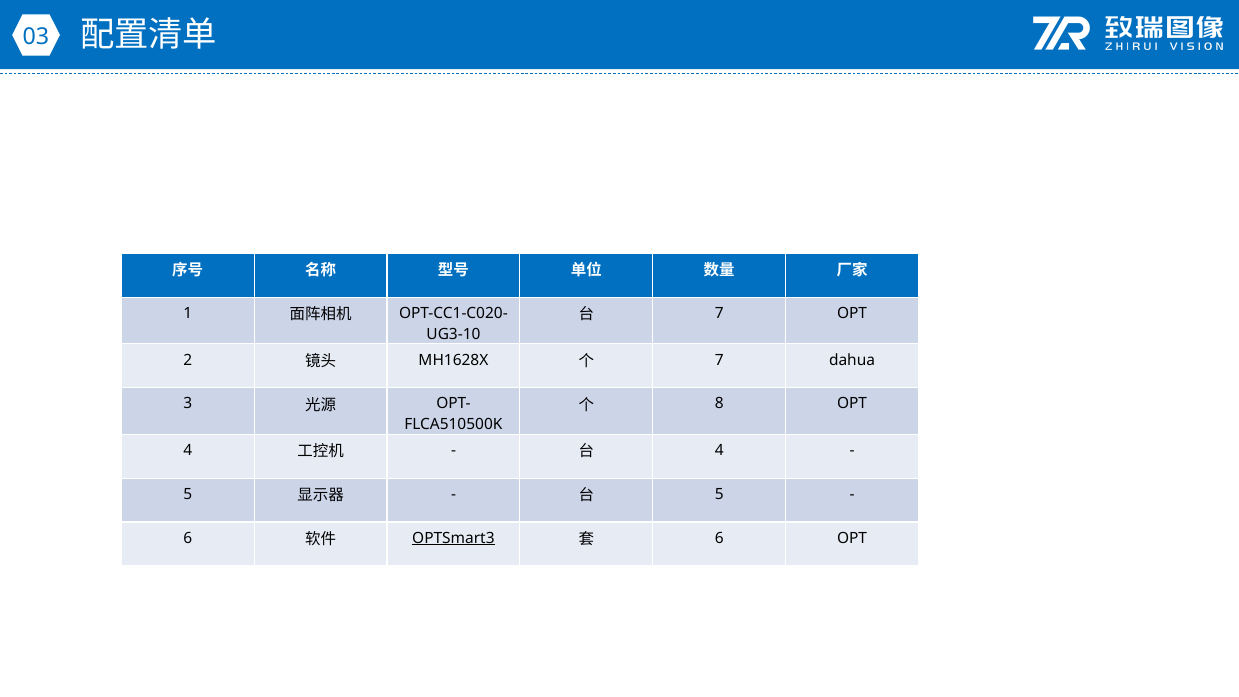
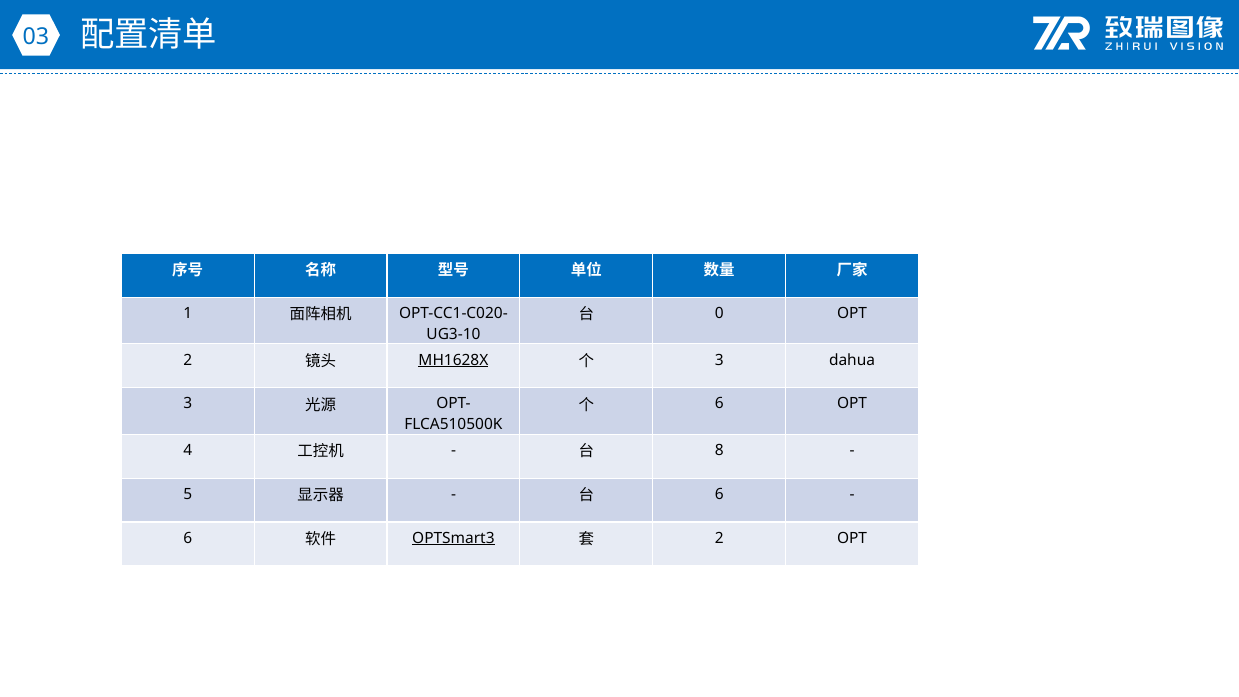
7: 7 -> 0 (719, 313)
MH1628X underline: none -> present (453, 360)
7: 7 -> 3 (719, 360)
8: 8 -> 6 (719, 404)
4: 4 -> 8 (719, 450)
5: 5 -> 6 (719, 494)
6: 6 -> 2 (719, 538)
